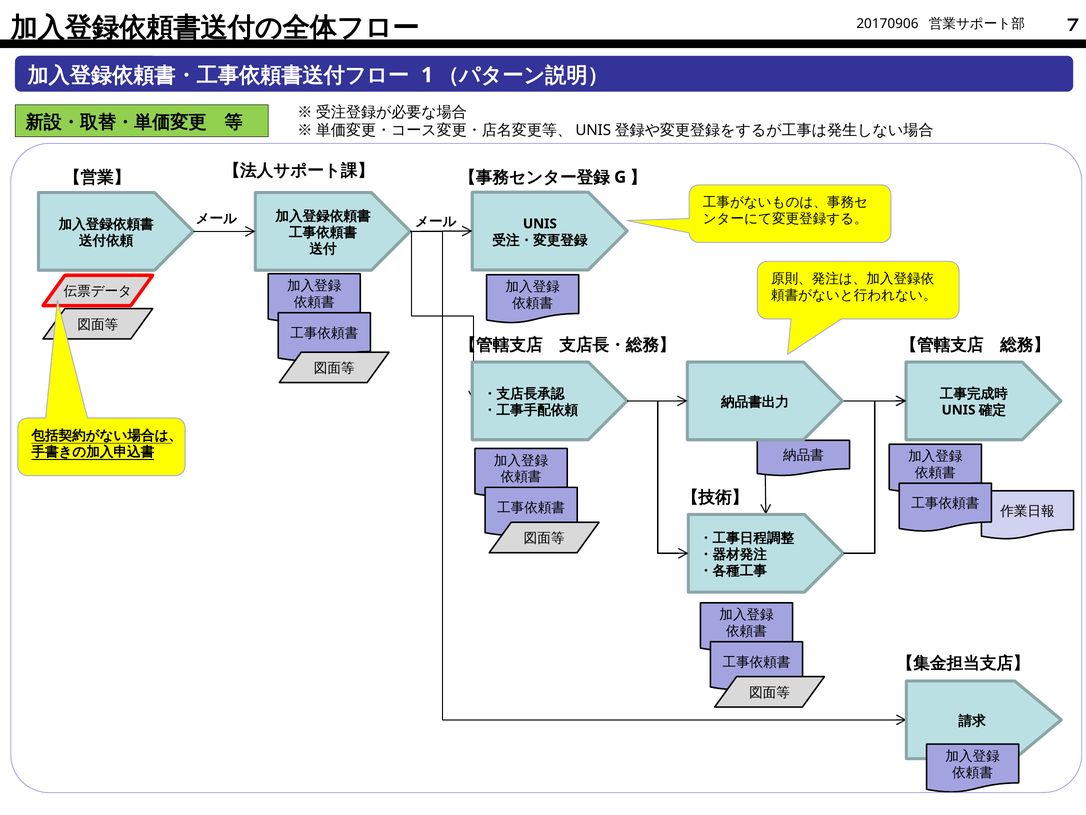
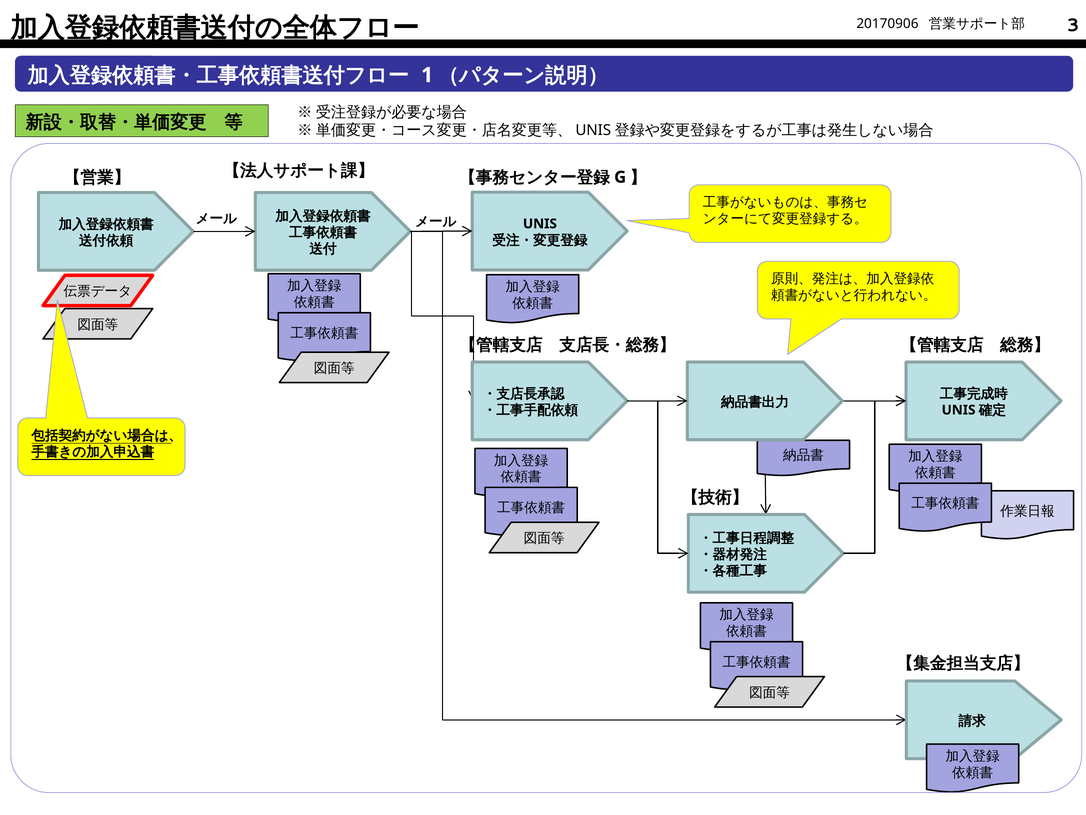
7: 7 -> 3 (1073, 25)
